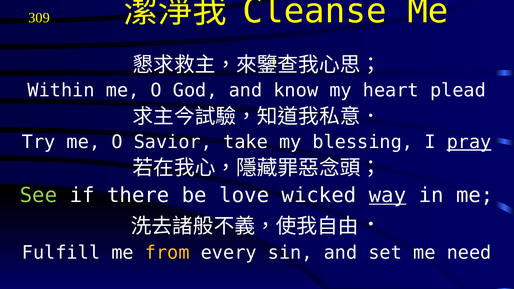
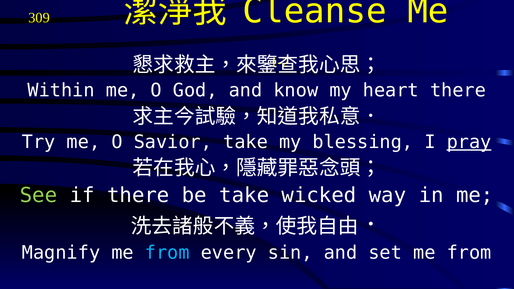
heart plead: plead -> there (458, 91)
be love: love -> take (244, 195)
way underline: present -> none (388, 195)
Fulfill: Fulfill -> Magnify (61, 253)
from colour: yellow -> light blue (167, 253)
set me need: need -> from (469, 253)
